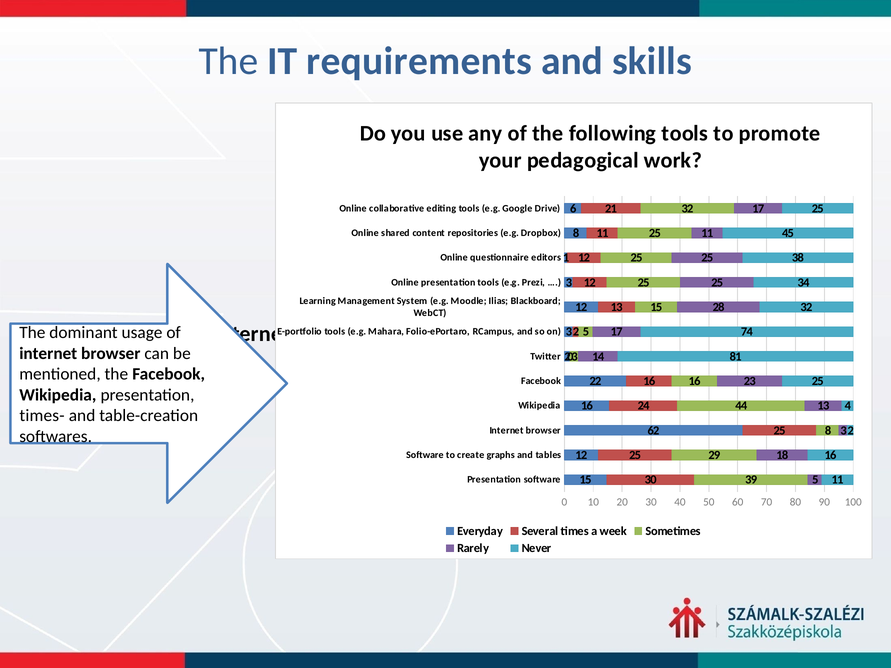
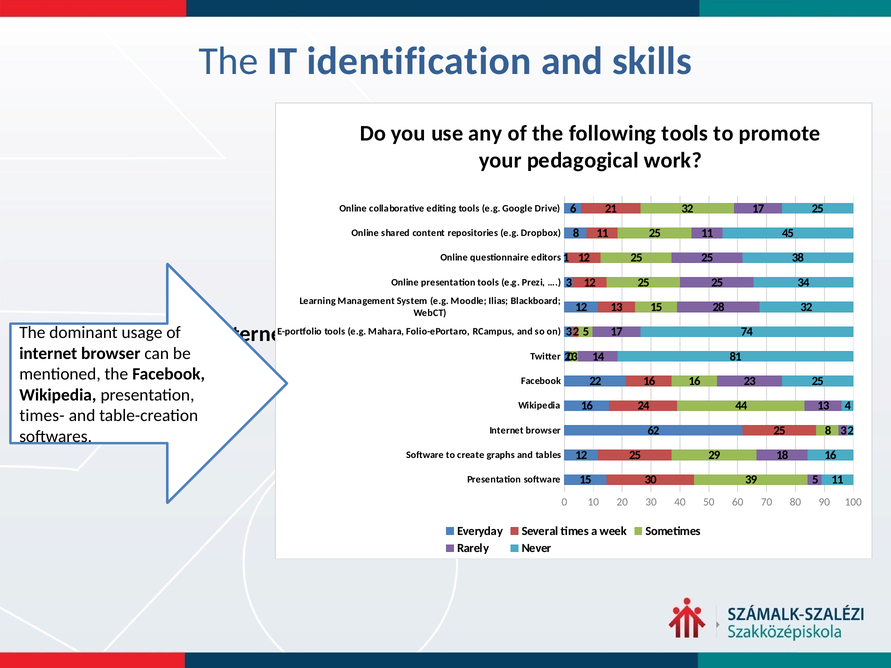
requirements: requirements -> identification (419, 61)
